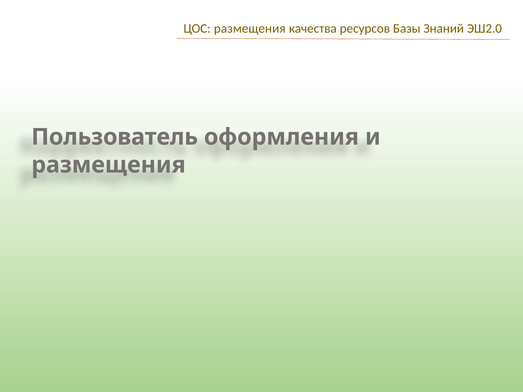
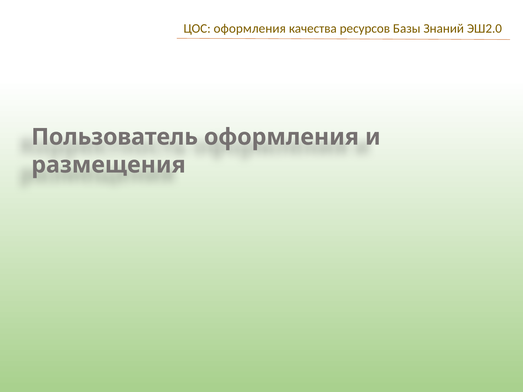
ЦОС размещения: размещения -> оформления (250, 29)
